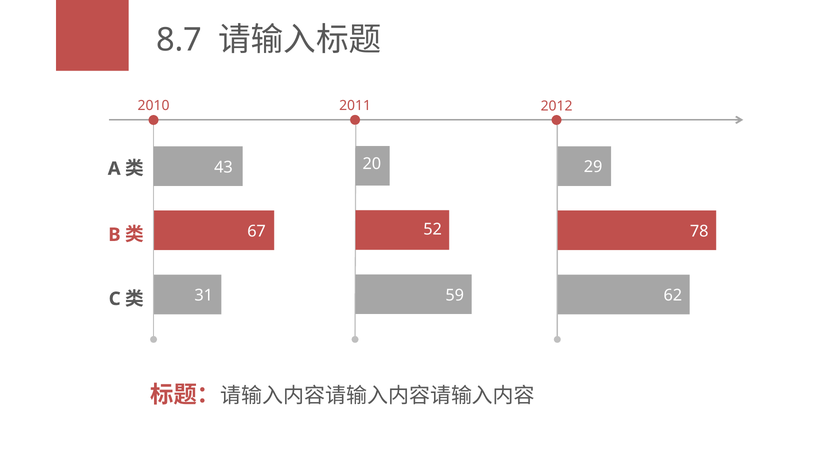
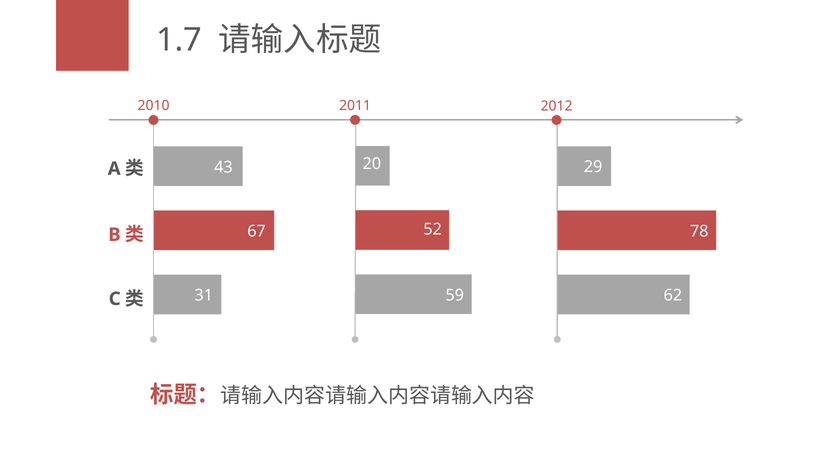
8.7: 8.7 -> 1.7 (179, 40)
